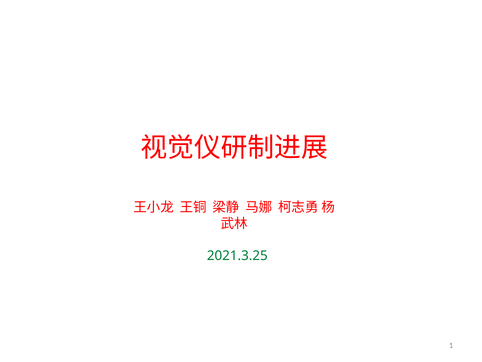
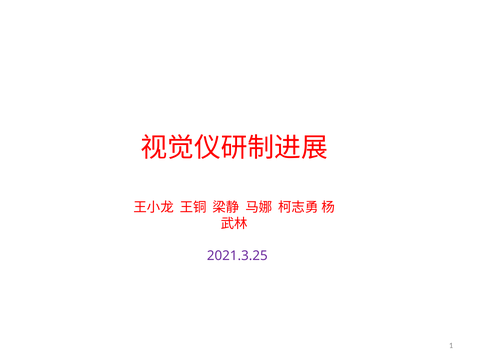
2021.3.25 colour: green -> purple (237, 255)
